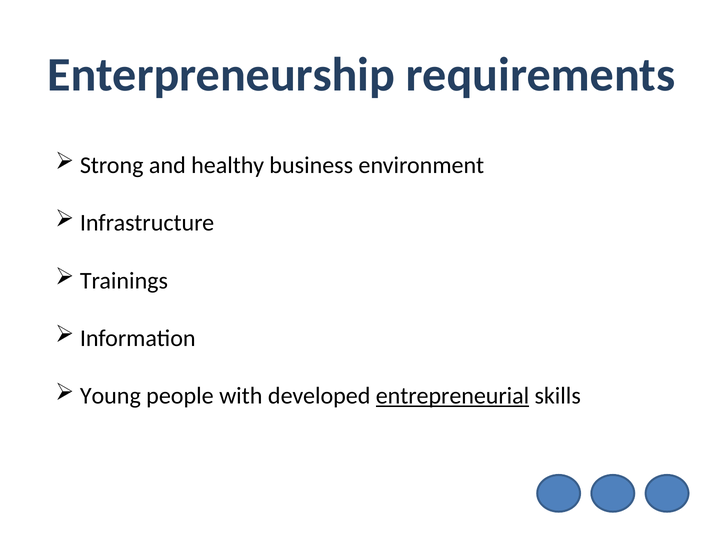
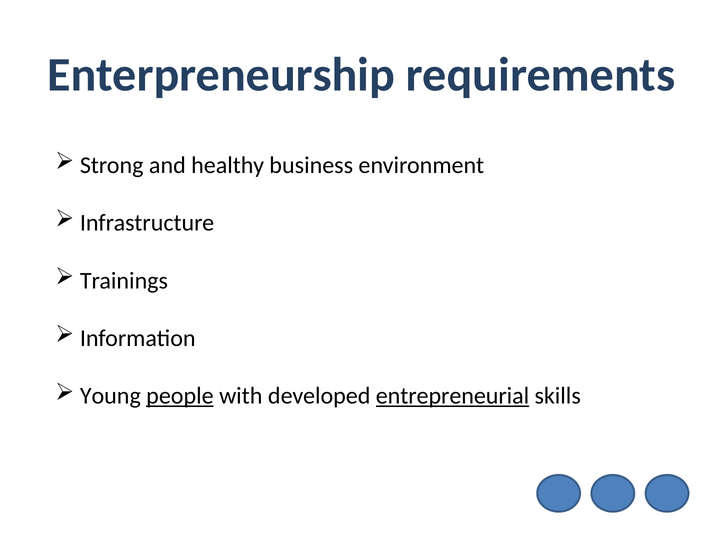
people underline: none -> present (180, 396)
